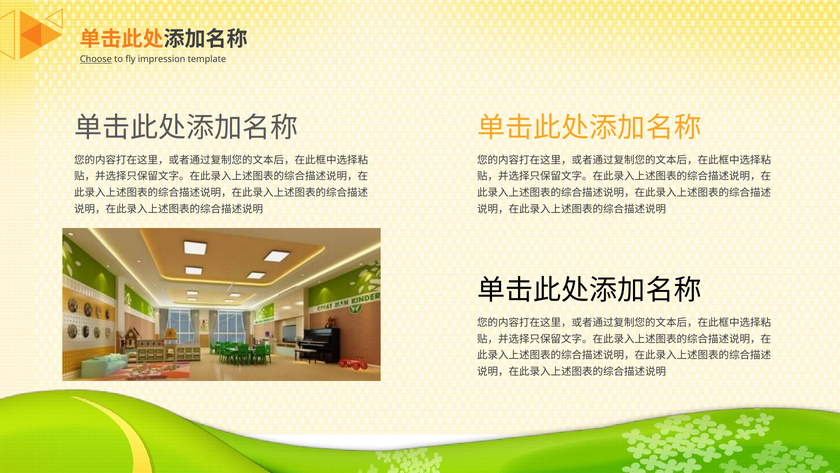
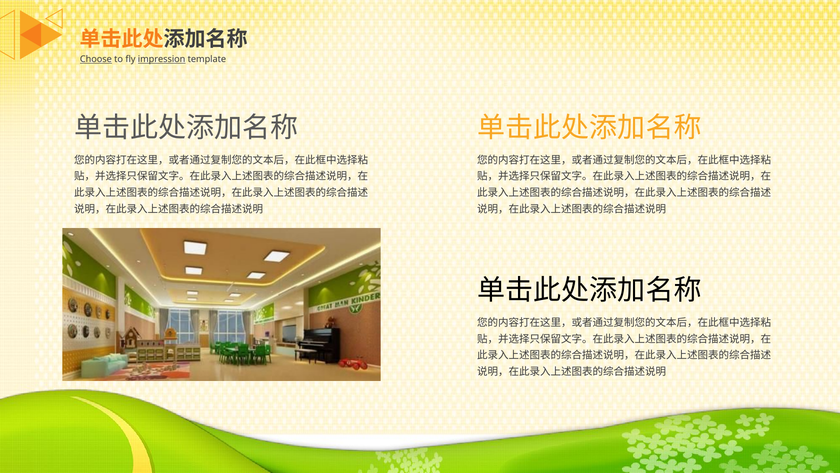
impression underline: none -> present (162, 59)
